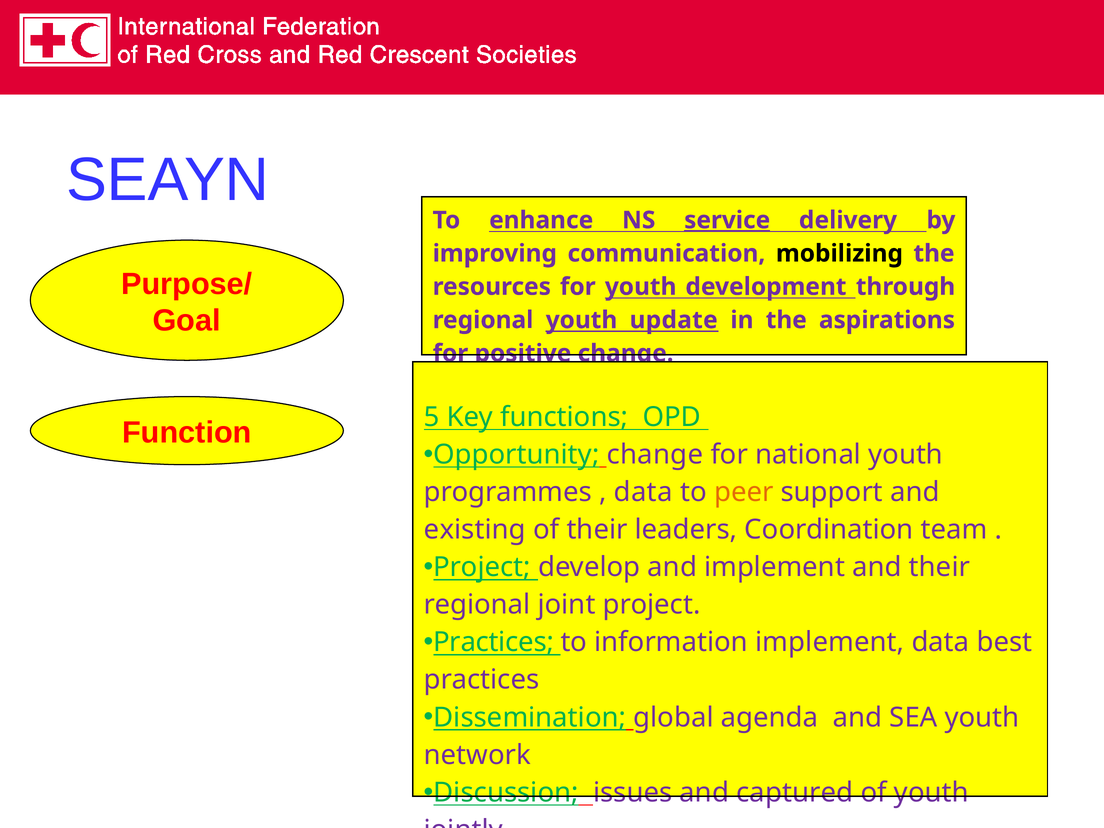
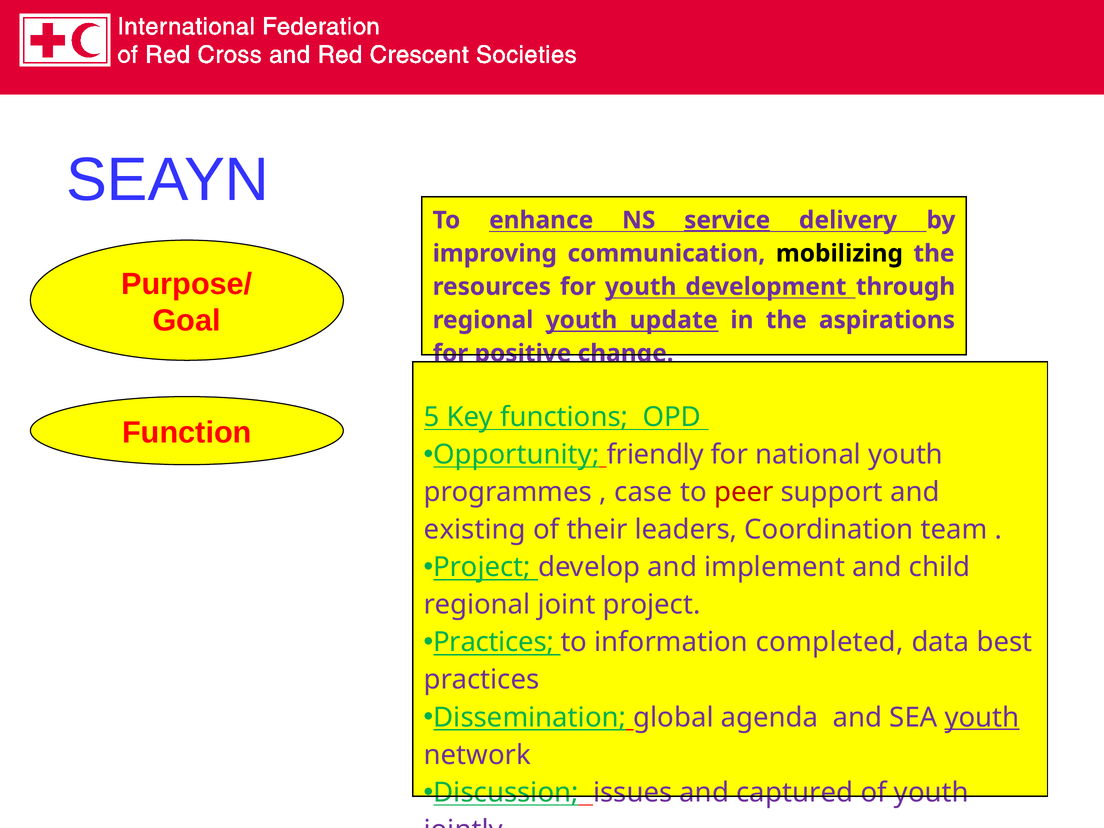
Opportunity change: change -> friendly (655, 455)
data: data -> case (643, 492)
peer colour: orange -> red (744, 492)
and their: their -> child (940, 567)
information implement: implement -> completed (830, 642)
youth underline: none -> present (982, 717)
